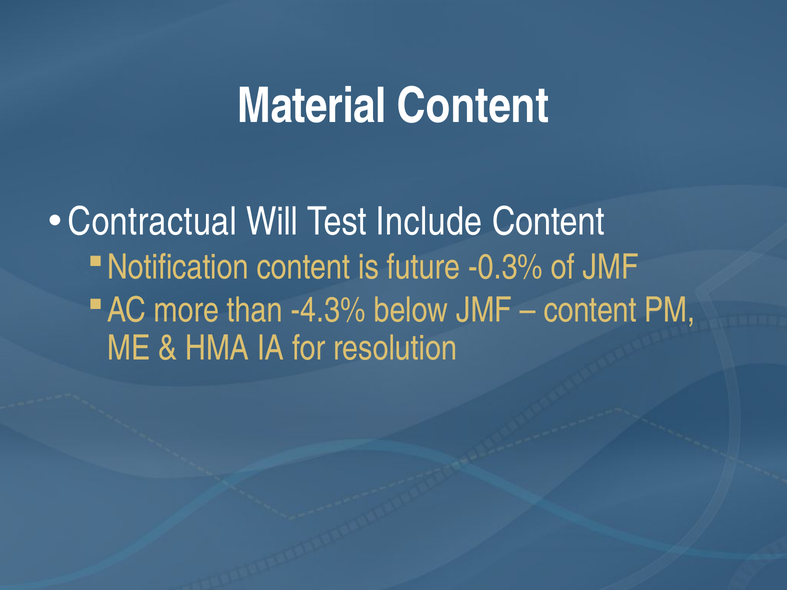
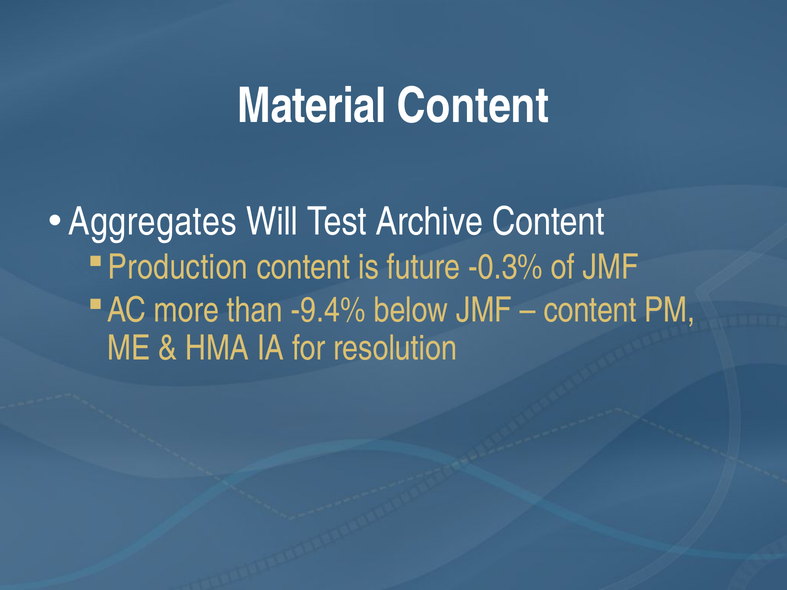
Contractual: Contractual -> Aggregates (152, 222)
Include: Include -> Archive (429, 222)
Notification: Notification -> Production (178, 267)
-4.3%: -4.3% -> -9.4% (328, 311)
